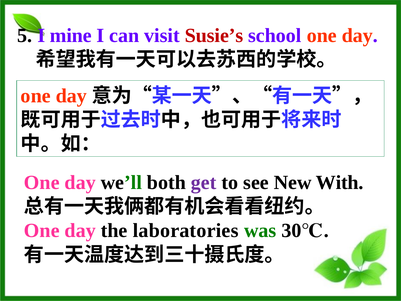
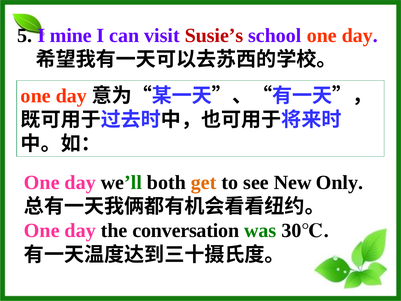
get colour: purple -> orange (204, 182)
With: With -> Only (340, 182)
laboratories: laboratories -> conversation (186, 230)
